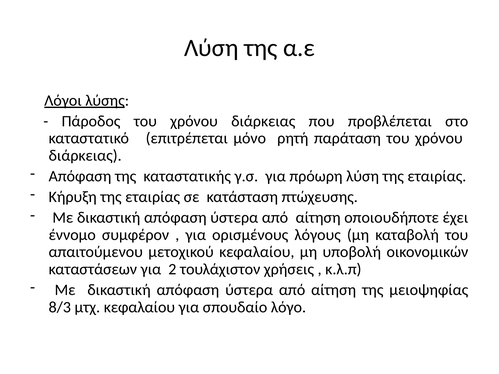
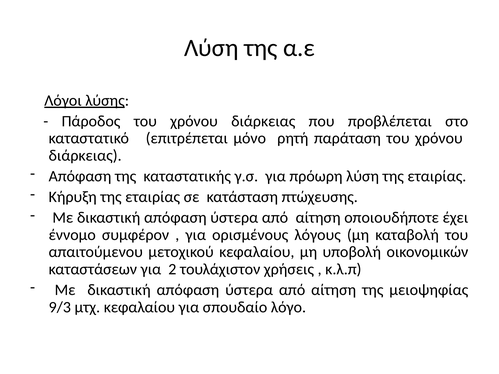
8/3: 8/3 -> 9/3 (60, 307)
